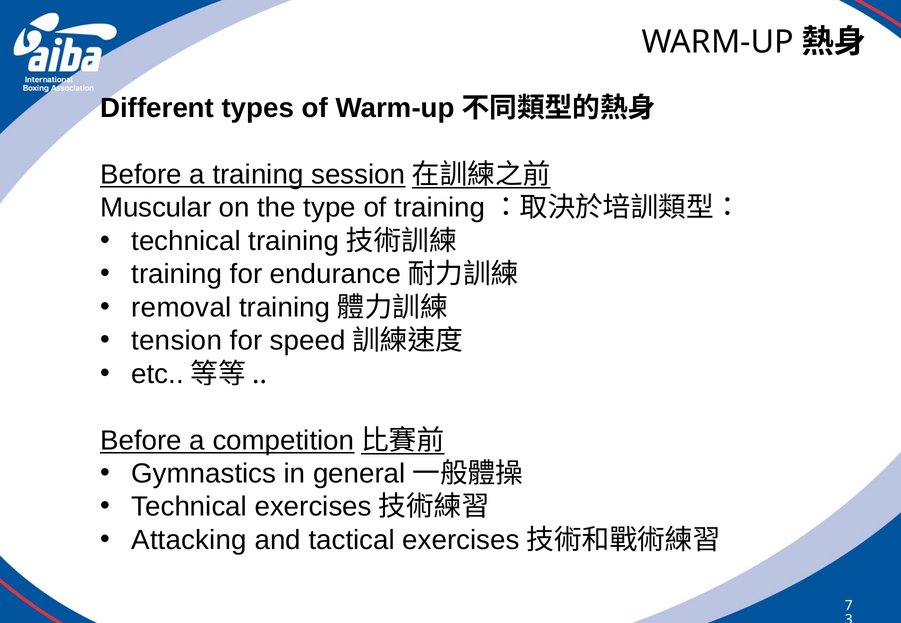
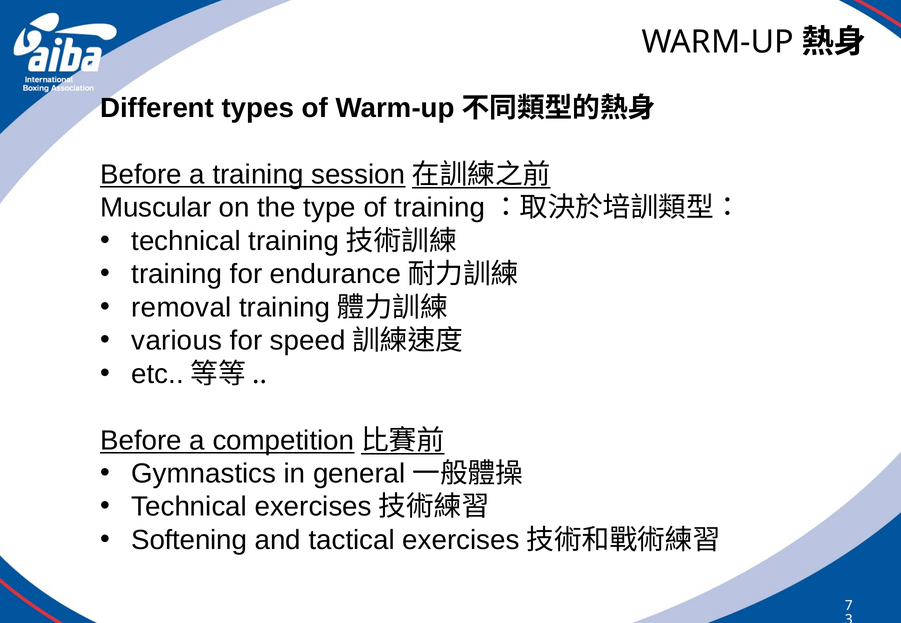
tension: tension -> various (177, 341)
Attacking: Attacking -> Softening (189, 541)
